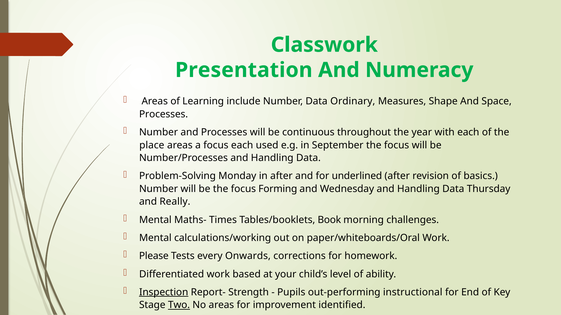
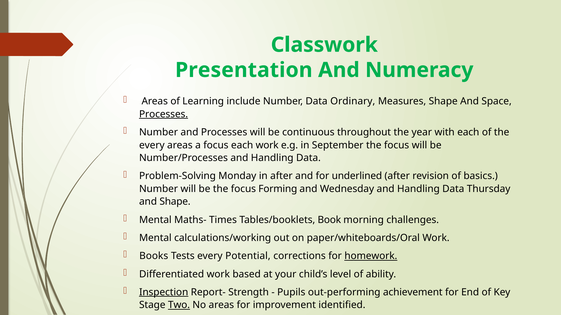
Processes underline: none -> present (164, 114)
place: place -> every (152, 145)
each used: used -> work (267, 145)
and Really: Really -> Shape (175, 202)
Please: Please -> Books (154, 256)
Onwards: Onwards -> Potential (248, 256)
homework underline: none -> present (371, 256)
instructional: instructional -> achievement (413, 293)
